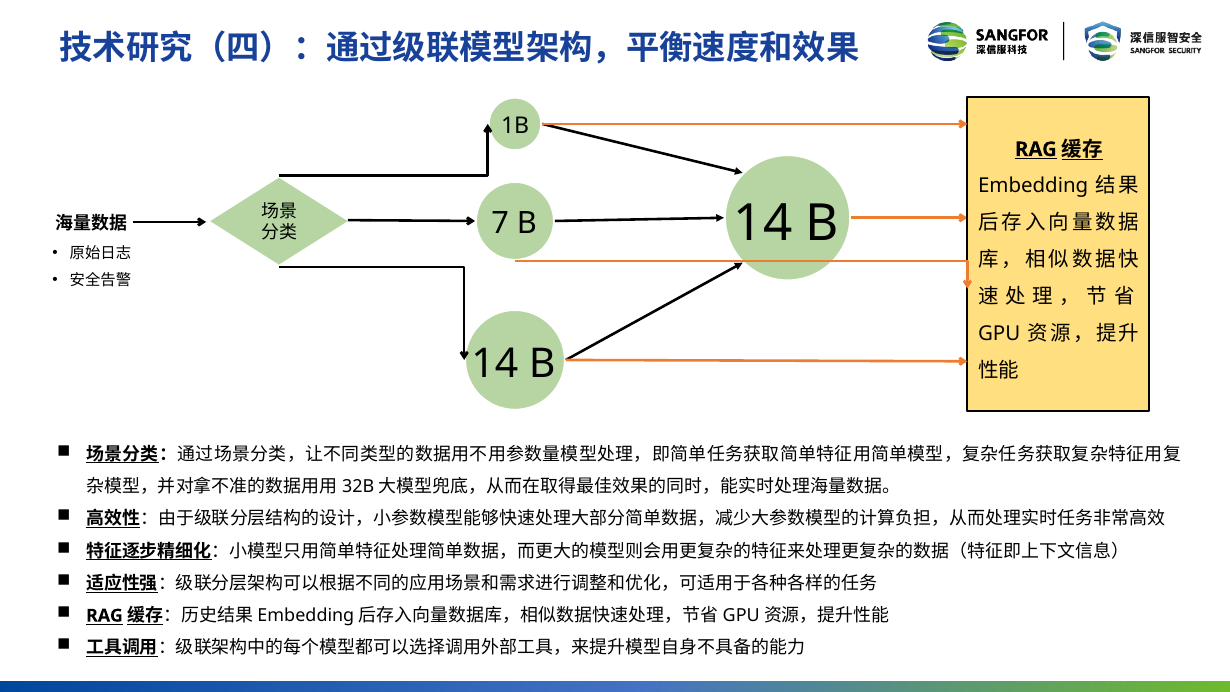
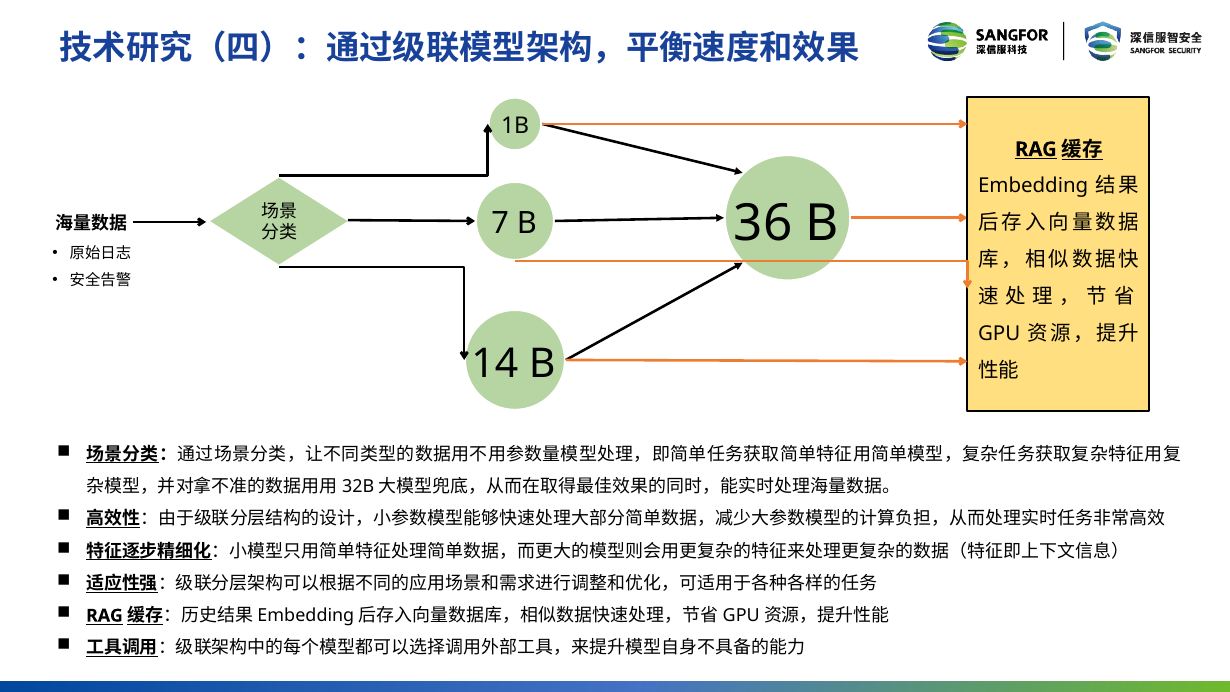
14: 14 -> 36 (763, 223)
